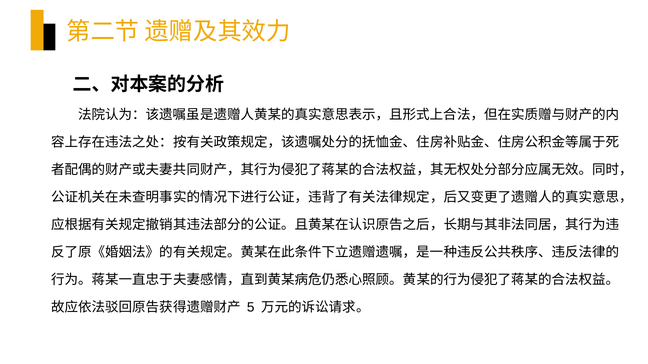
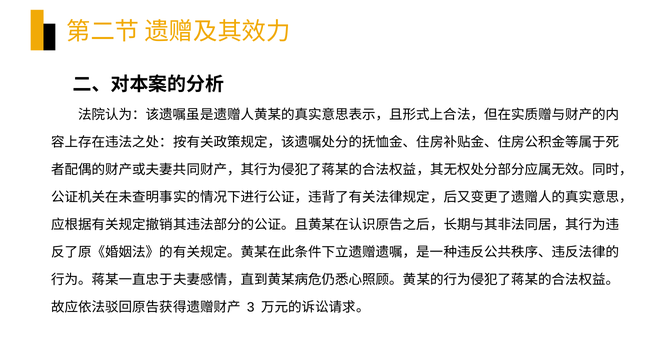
5: 5 -> 3 (251, 308)
